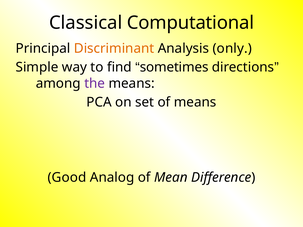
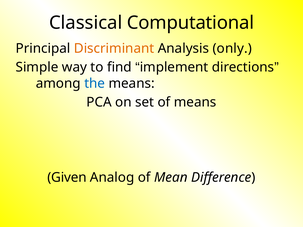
sometimes: sometimes -> implement (174, 67)
the colour: purple -> blue (95, 83)
Good: Good -> Given (67, 178)
